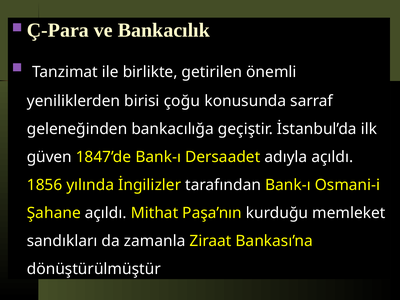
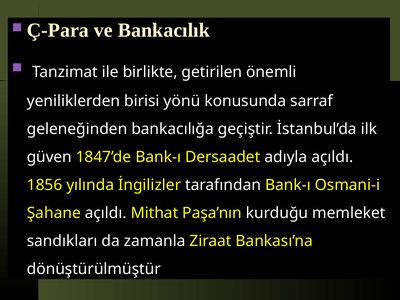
çoğu: çoğu -> yönü (182, 101)
